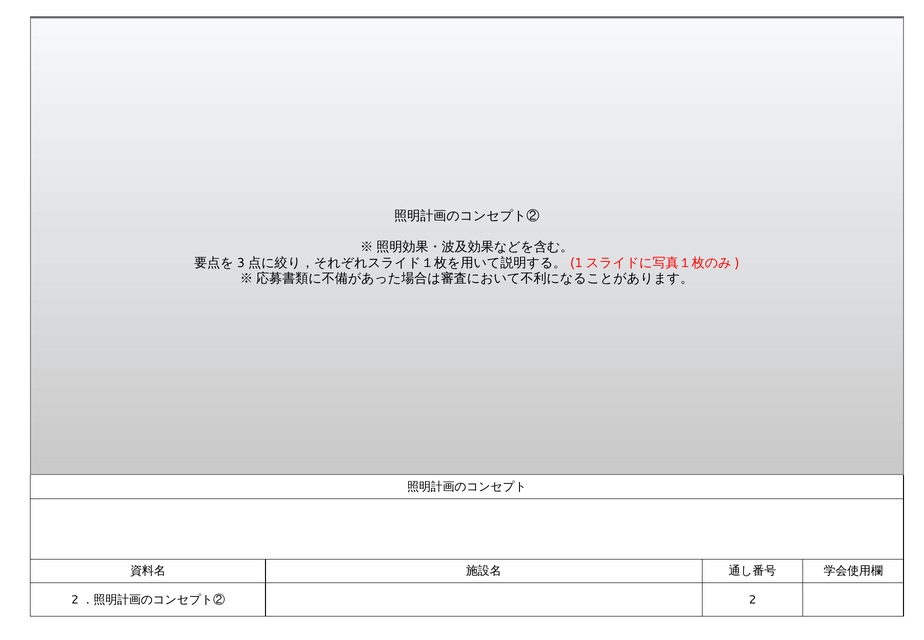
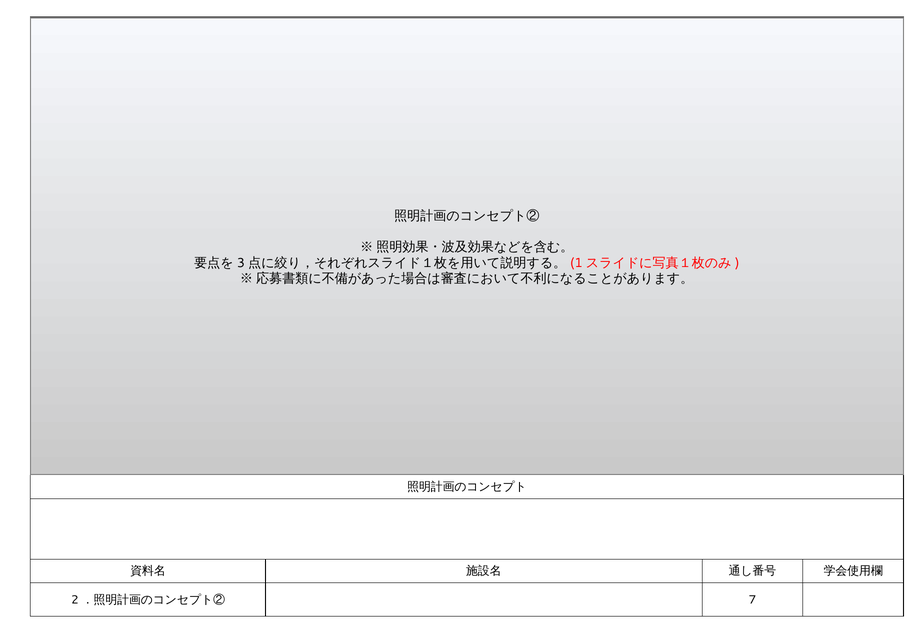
2: 2 -> 7 (752, 600)
